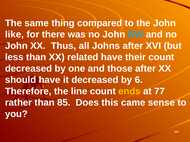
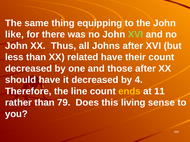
compared: compared -> equipping (100, 23)
XVI colour: light blue -> light green (136, 35)
6: 6 -> 4 (139, 80)
77: 77 -> 11 (160, 92)
85: 85 -> 79 (64, 103)
came: came -> living (133, 103)
